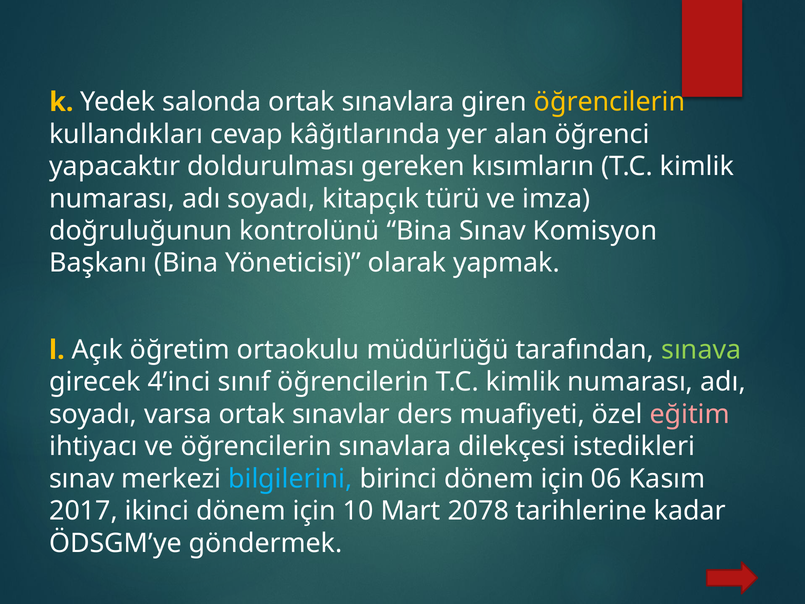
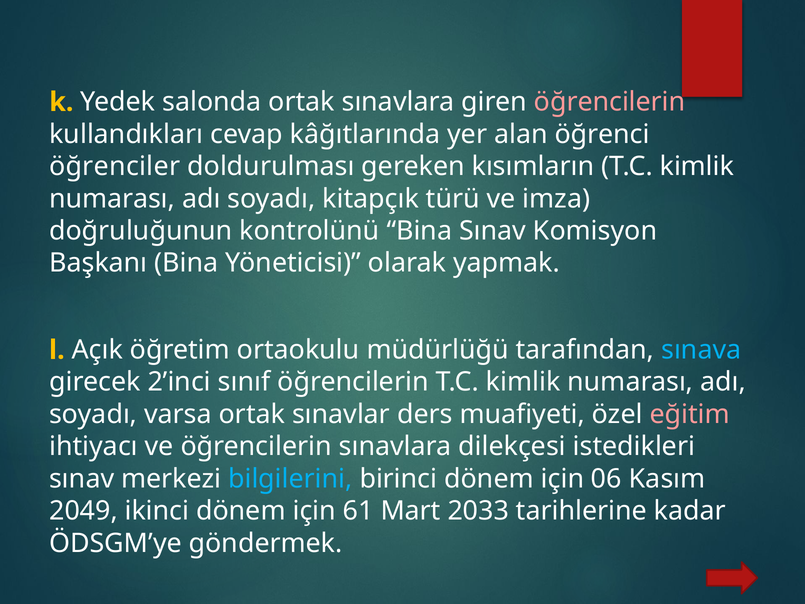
öğrencilerin colour: yellow -> pink (610, 102)
yapacaktır: yapacaktır -> öğrenciler (115, 166)
sınava colour: light green -> light blue (701, 350)
4’inci: 4’inci -> 2’inci (179, 382)
2017: 2017 -> 2049 (83, 511)
10: 10 -> 61 (358, 511)
2078: 2078 -> 2033 (478, 511)
